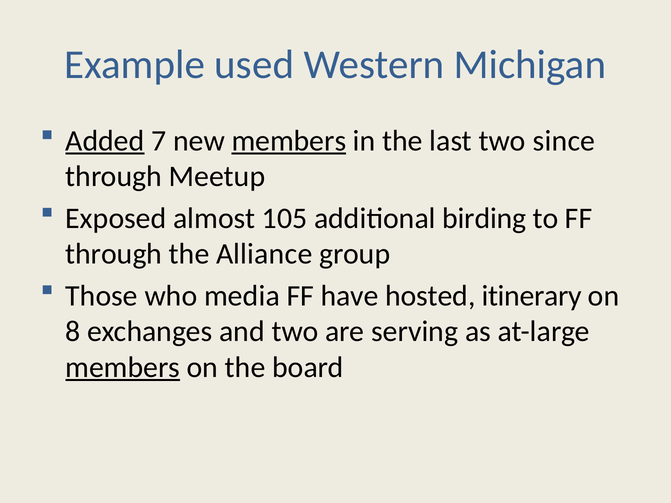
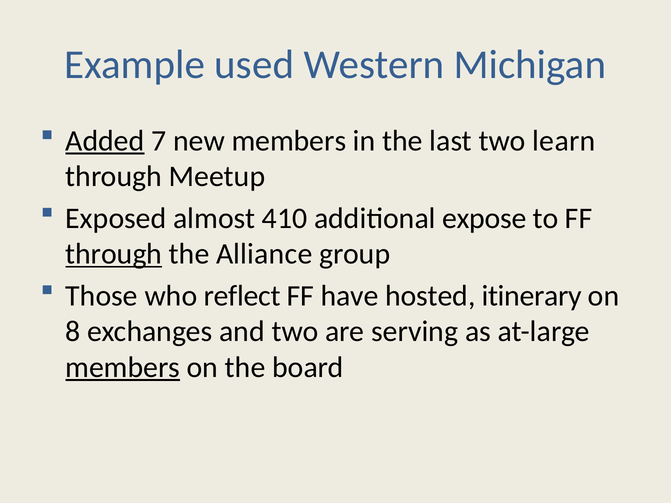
members underline: present -> none (289, 141)
since: since -> learn (564, 141)
105: 105 -> 410 (285, 218)
birding: birding -> expose (484, 218)
through underline: none -> present (114, 254)
media: media -> reflect (242, 296)
